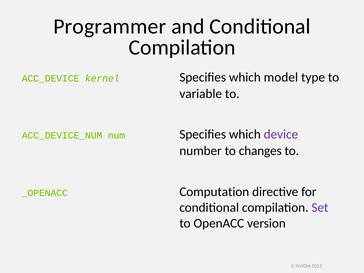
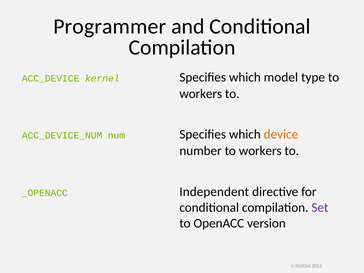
variable: variable -> workers (201, 94)
device colour: purple -> orange (281, 134)
number to changes: changes -> workers (260, 151)
Computation: Computation -> Independent (214, 192)
